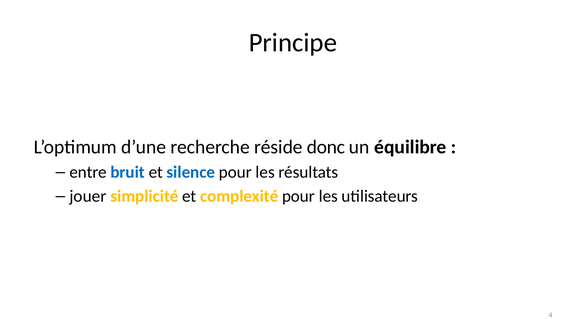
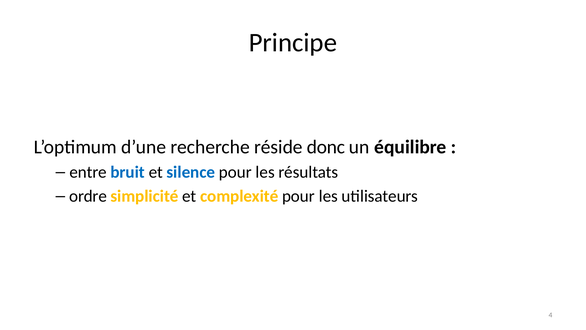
jouer: jouer -> ordre (88, 196)
